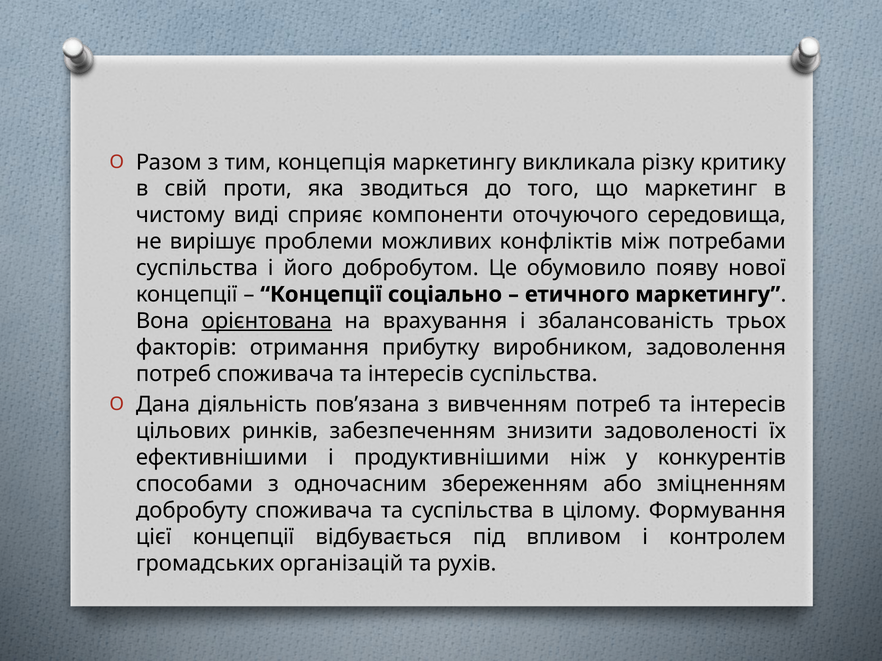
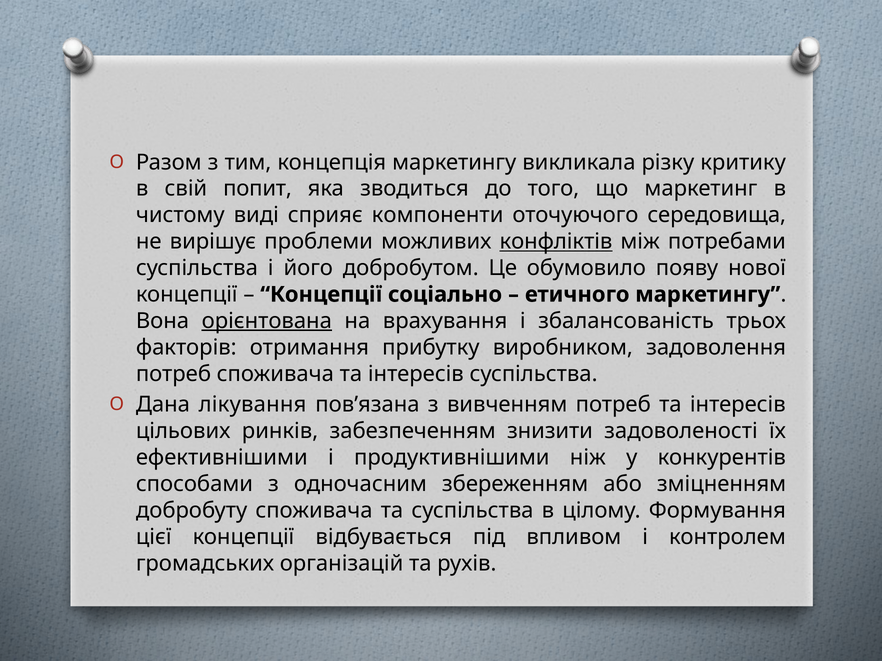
проти: проти -> попит (258, 189)
конфліктів underline: none -> present (556, 242)
діяльність: діяльність -> лікування (253, 405)
